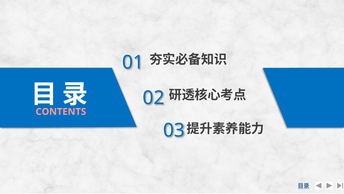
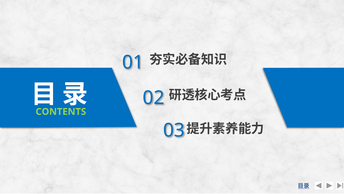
CONTENTS colour: pink -> light green (61, 111)
